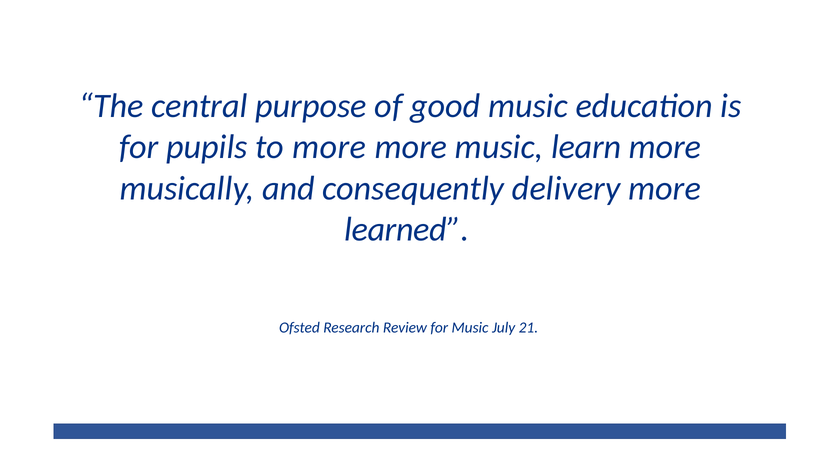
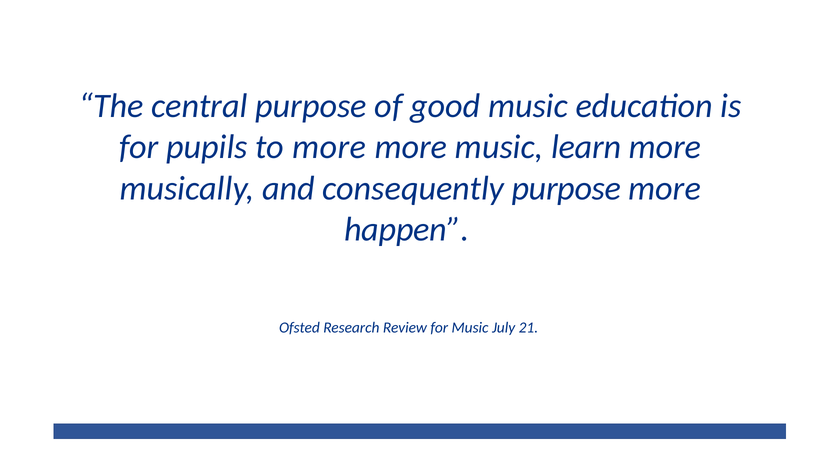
consequently delivery: delivery -> purpose (566, 188)
learned: learned -> happen (407, 229)
